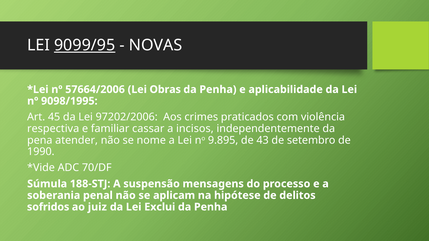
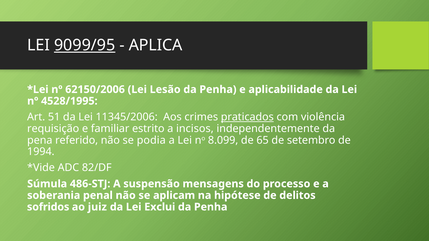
NOVAS: NOVAS -> APLICA (156, 45)
57664/2006: 57664/2006 -> 62150/2006 (95, 90)
Obras: Obras -> Lesão (165, 90)
9098/1995: 9098/1995 -> 4528/1995 (69, 101)
45: 45 -> 51 (54, 117)
97202/2006: 97202/2006 -> 11345/2006 (127, 117)
praticados underline: none -> present (247, 117)
respectiva: respectiva -> requisição (53, 129)
cassar: cassar -> estrito (148, 129)
atender: atender -> referido (77, 140)
nome: nome -> podia (151, 140)
9.895: 9.895 -> 8.099 (223, 140)
43: 43 -> 65 (263, 140)
1990: 1990 -> 1994 (41, 152)
70/DF: 70/DF -> 82/DF (97, 168)
188-STJ: 188-STJ -> 486-STJ (90, 184)
